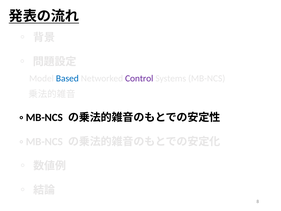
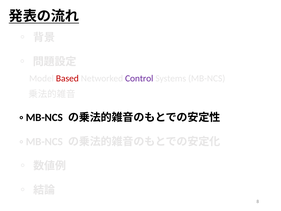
Based colour: blue -> red (67, 78)
